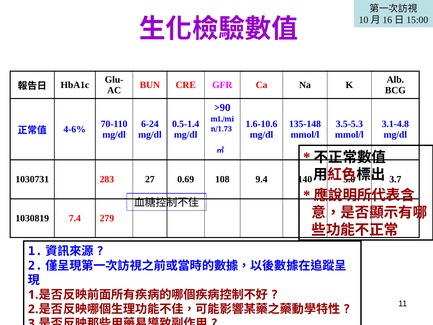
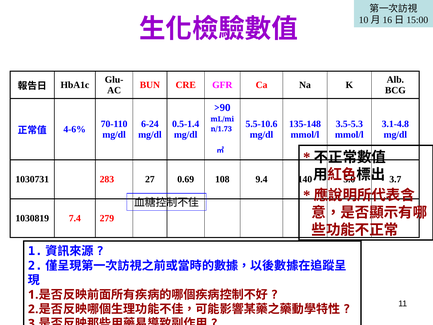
1.6-10.6: 1.6-10.6 -> 5.5-10.6 (262, 124)
